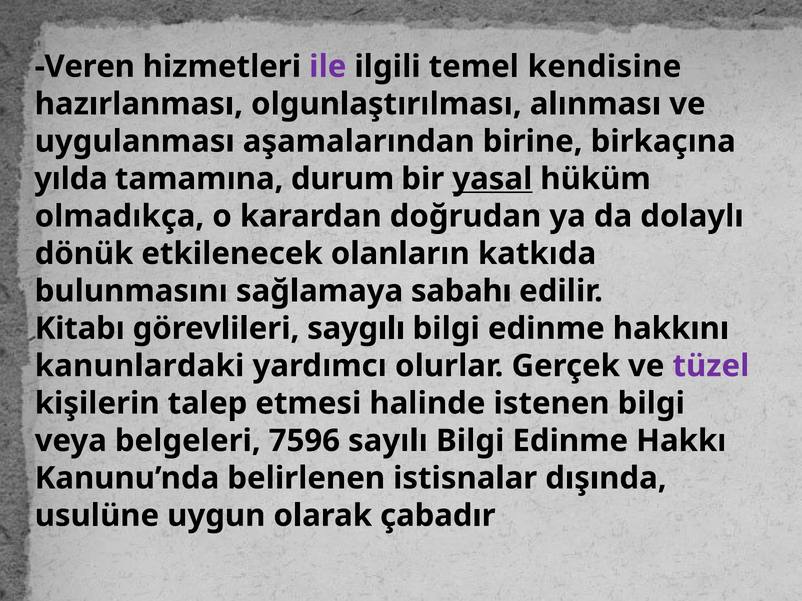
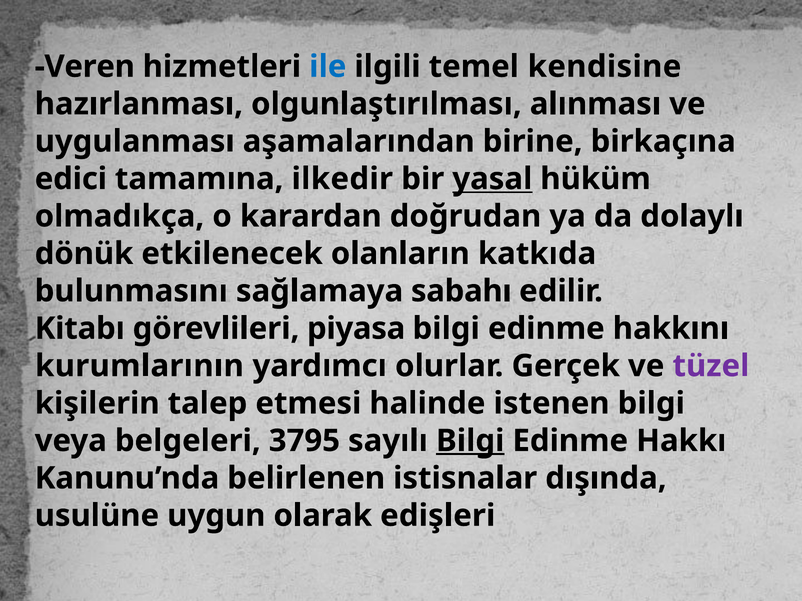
ile colour: purple -> blue (328, 67)
yılda: yılda -> edici (71, 179)
durum: durum -> ilkedir (342, 179)
saygılı: saygılı -> piyasa (356, 329)
kanunlardaki: kanunlardaki -> kurumlarının (139, 366)
7596: 7596 -> 3795 (304, 441)
Bilgi underline: none -> present (470, 441)
çabadır: çabadır -> edişleri (438, 516)
